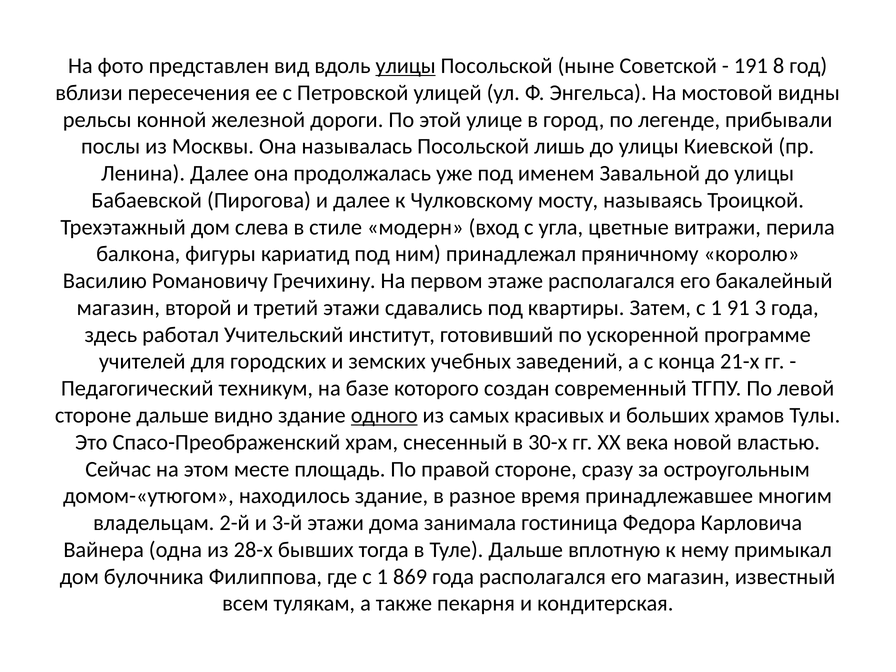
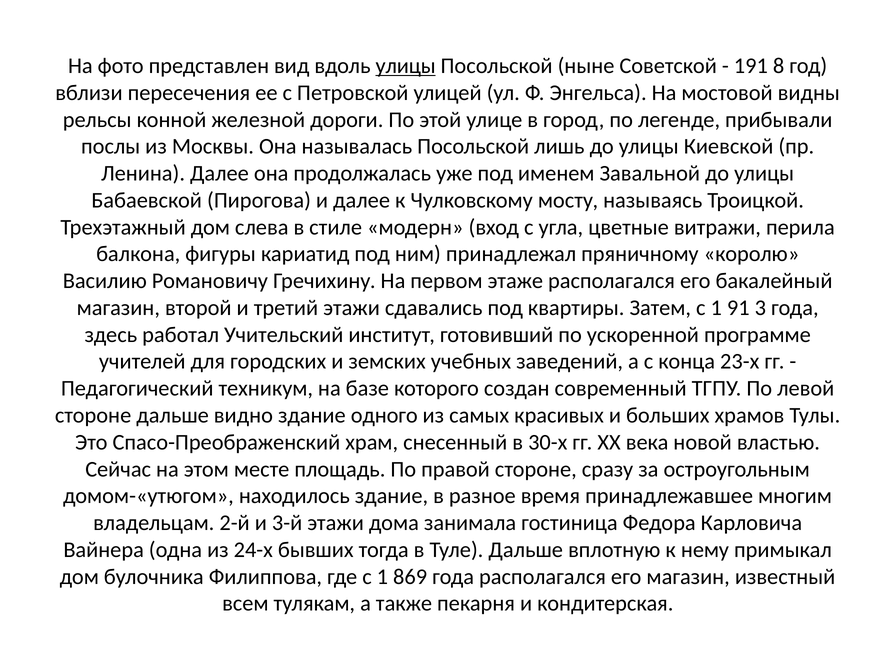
21-х: 21-х -> 23-х (740, 362)
одного underline: present -> none (384, 415)
28-х: 28-х -> 24-х (253, 550)
